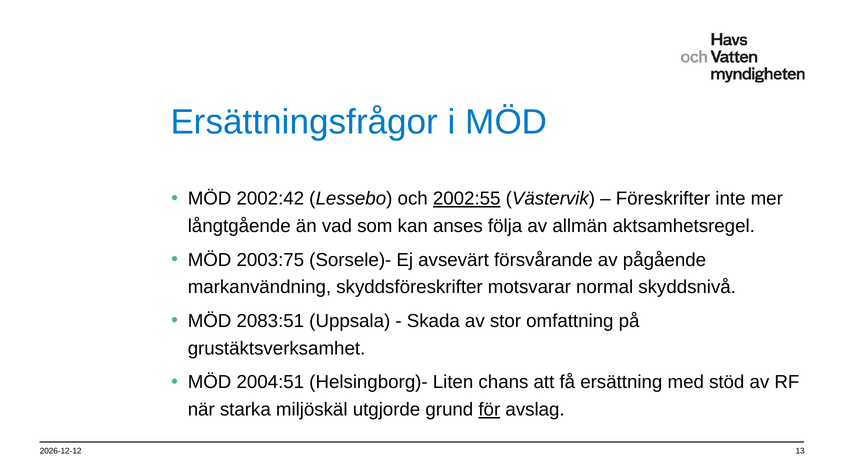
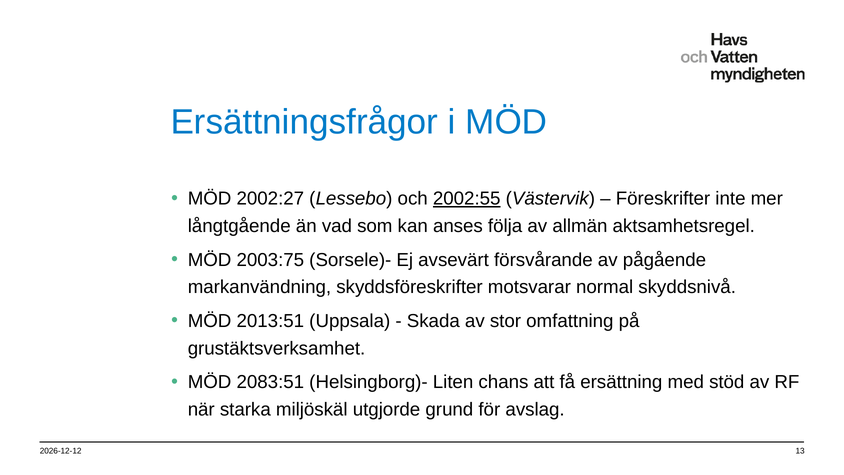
2002:42: 2002:42 -> 2002:27 (270, 199)
2083:51: 2083:51 -> 2013:51 (270, 321)
2004:51: 2004:51 -> 2083:51 (270, 382)
för underline: present -> none (489, 409)
